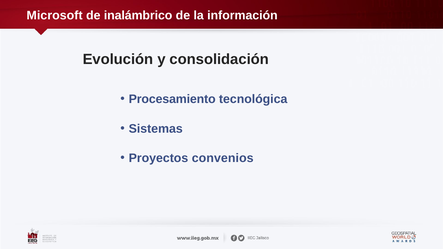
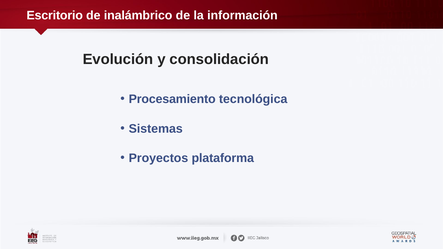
Microsoft: Microsoft -> Escritorio (55, 15)
convenios: convenios -> plataforma (223, 158)
